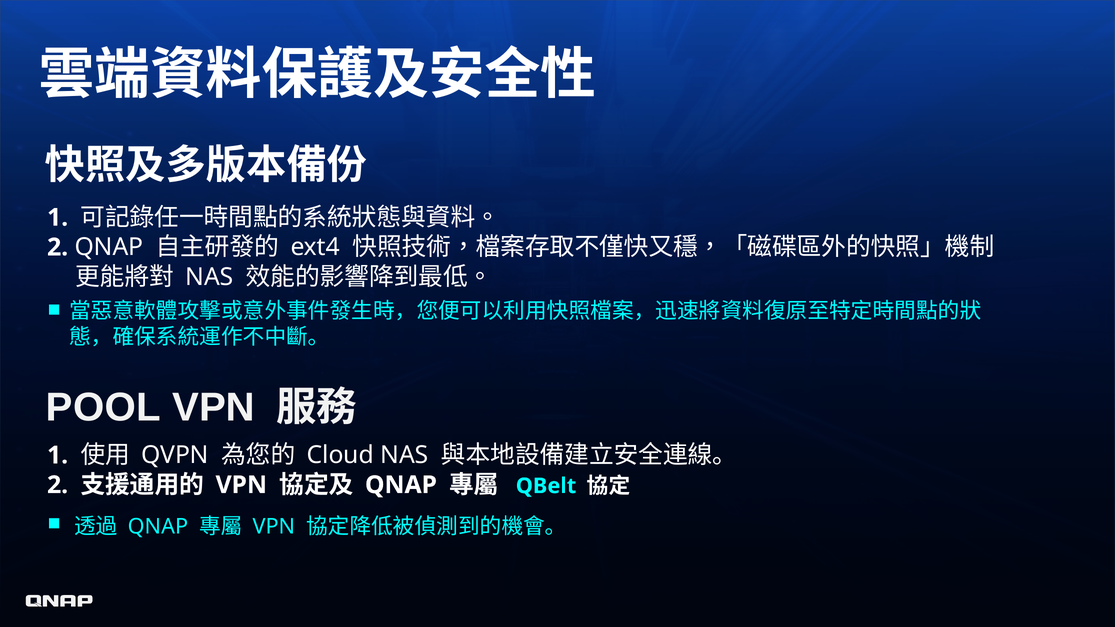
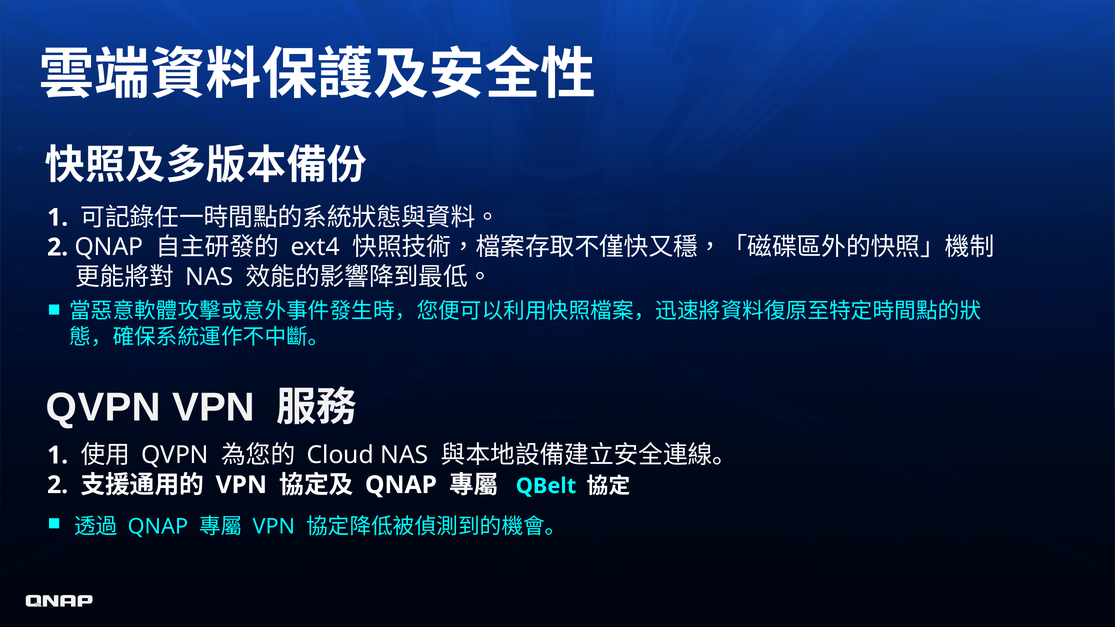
POOL: POOL -> QVPN (103, 408)
